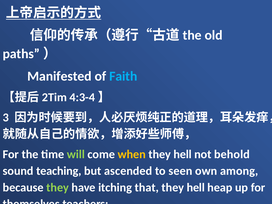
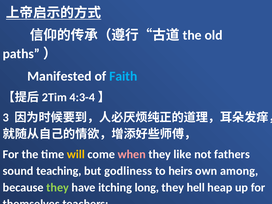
will colour: light green -> yellow (76, 154)
when colour: yellow -> pink (132, 154)
hell: hell -> like (183, 154)
behold: behold -> fathers (232, 154)
ascended: ascended -> godliness (128, 171)
seen: seen -> heirs (181, 171)
that: that -> long (147, 187)
